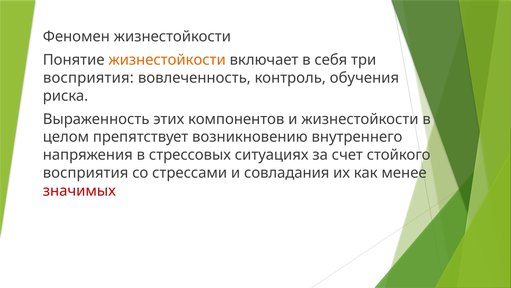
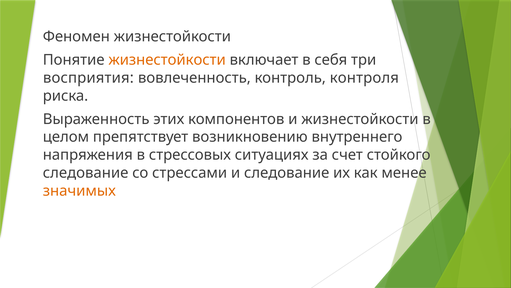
обучения: обучения -> контроля (364, 78)
восприятия: восприятия -> следование (86, 173)
и совладания: совладания -> следование (287, 173)
значимых colour: red -> orange (79, 190)
